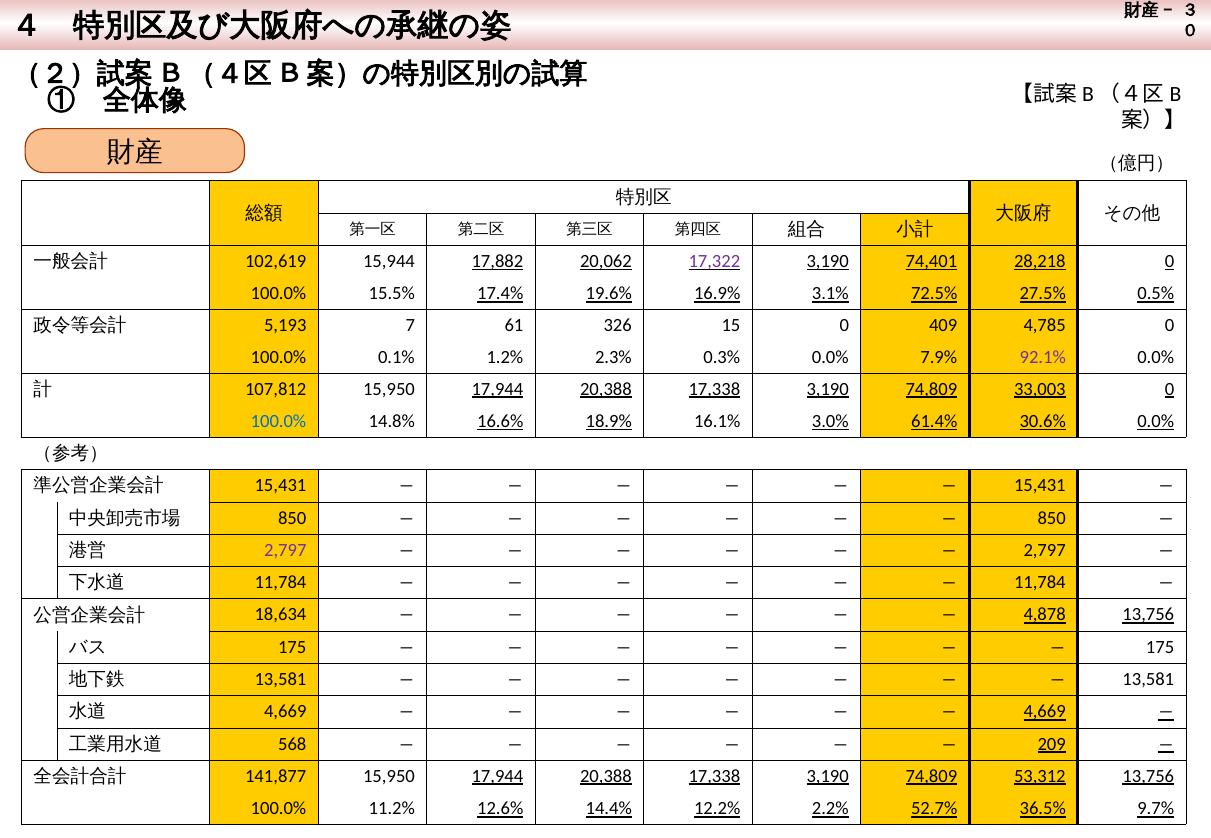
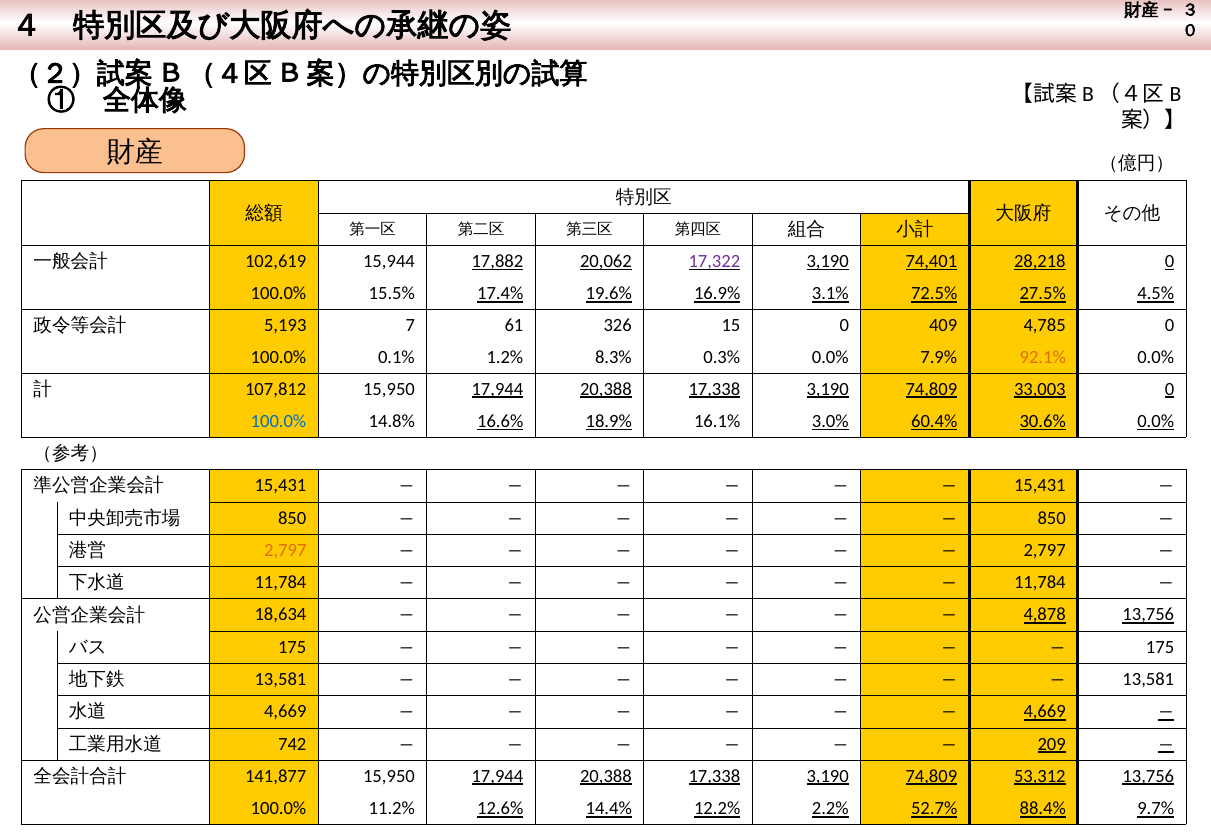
0.5%: 0.5% -> 4.5% (1156, 294)
2.3%: 2.3% -> 8.3% (613, 358)
92.1% colour: purple -> orange (1043, 358)
61.4%: 61.4% -> 60.4% (934, 421)
2,797 colour: purple -> orange (285, 550)
568: 568 -> 742 (292, 744)
36.5%: 36.5% -> 88.4% (1043, 809)
